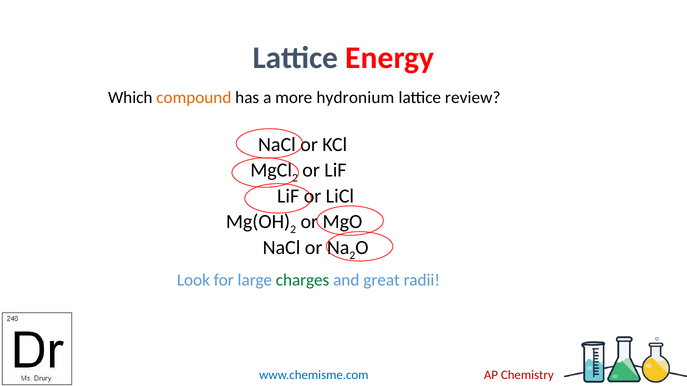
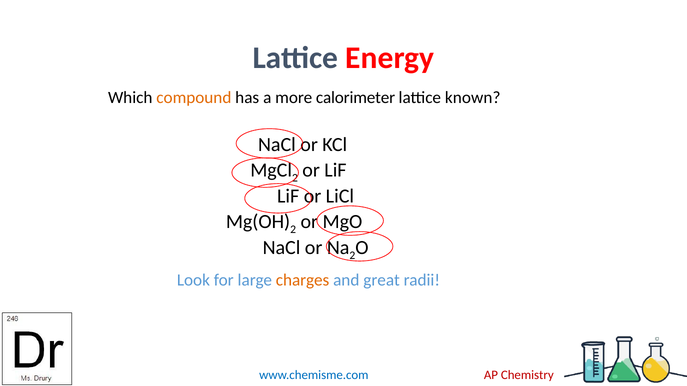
hydronium: hydronium -> calorimeter (356, 98)
review: review -> known (473, 98)
charges colour: green -> orange (303, 280)
